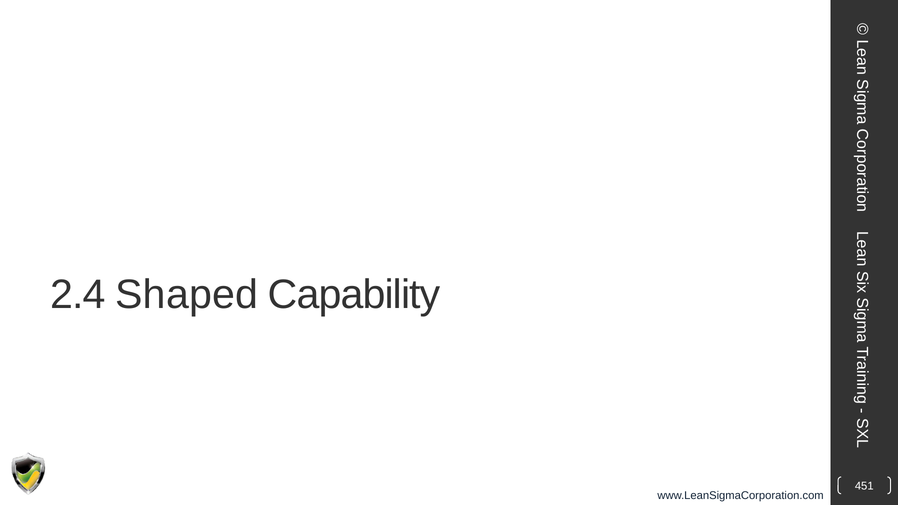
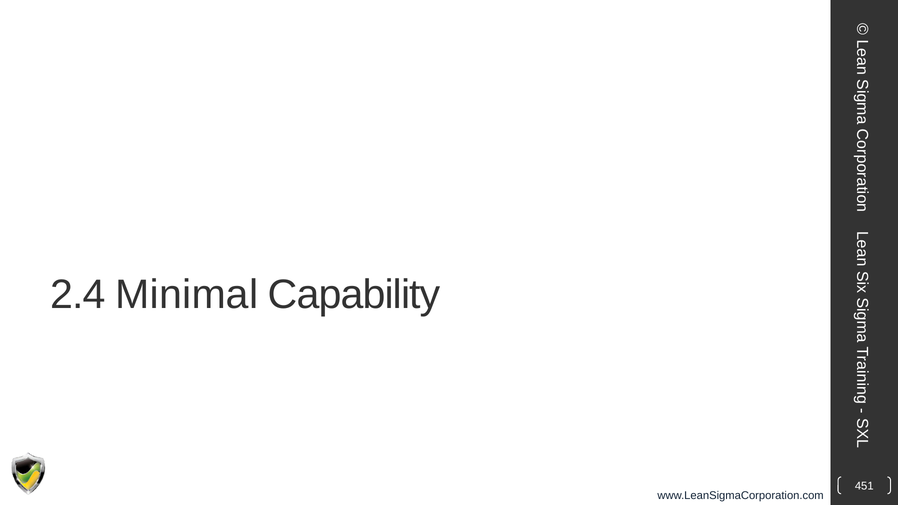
Shaped: Shaped -> Minimal (187, 295)
